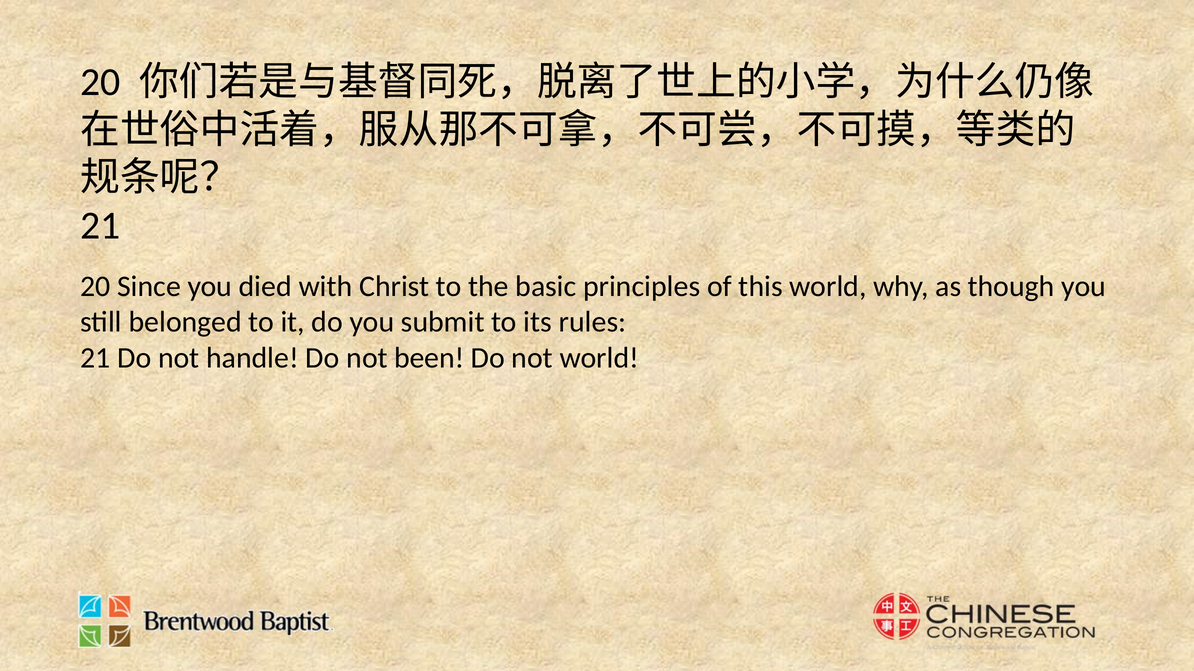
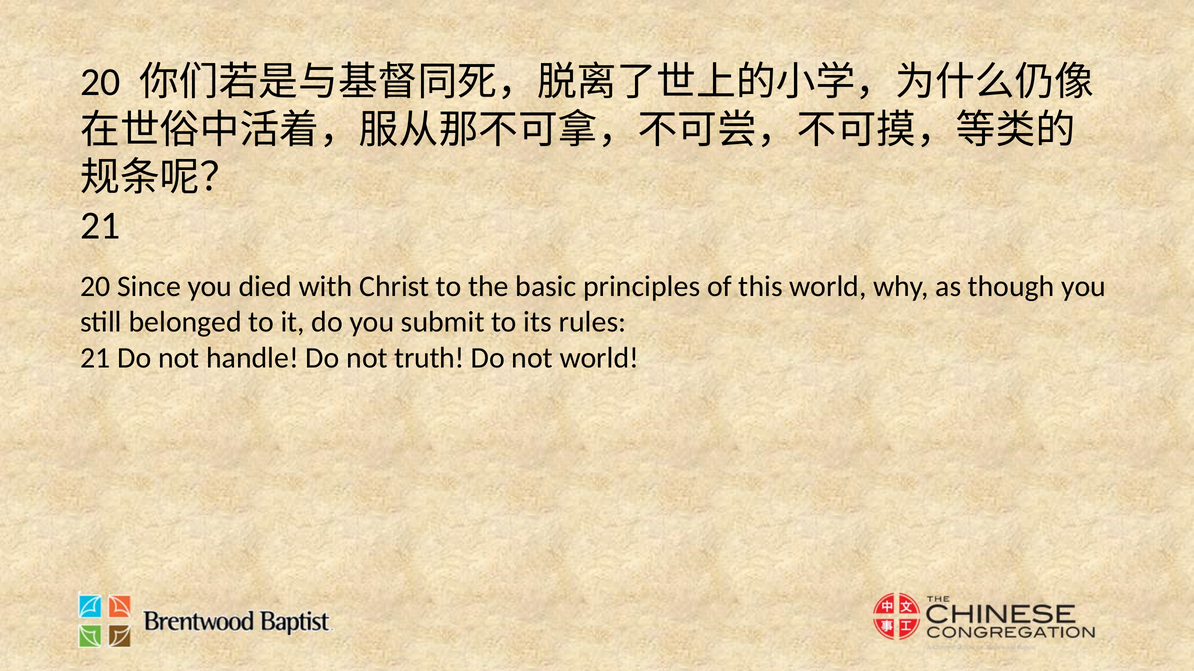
been: been -> truth (429, 358)
